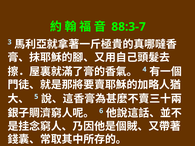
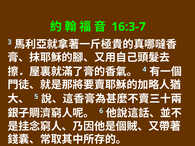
88:3-7: 88:3-7 -> 16:3-7 (129, 27)
